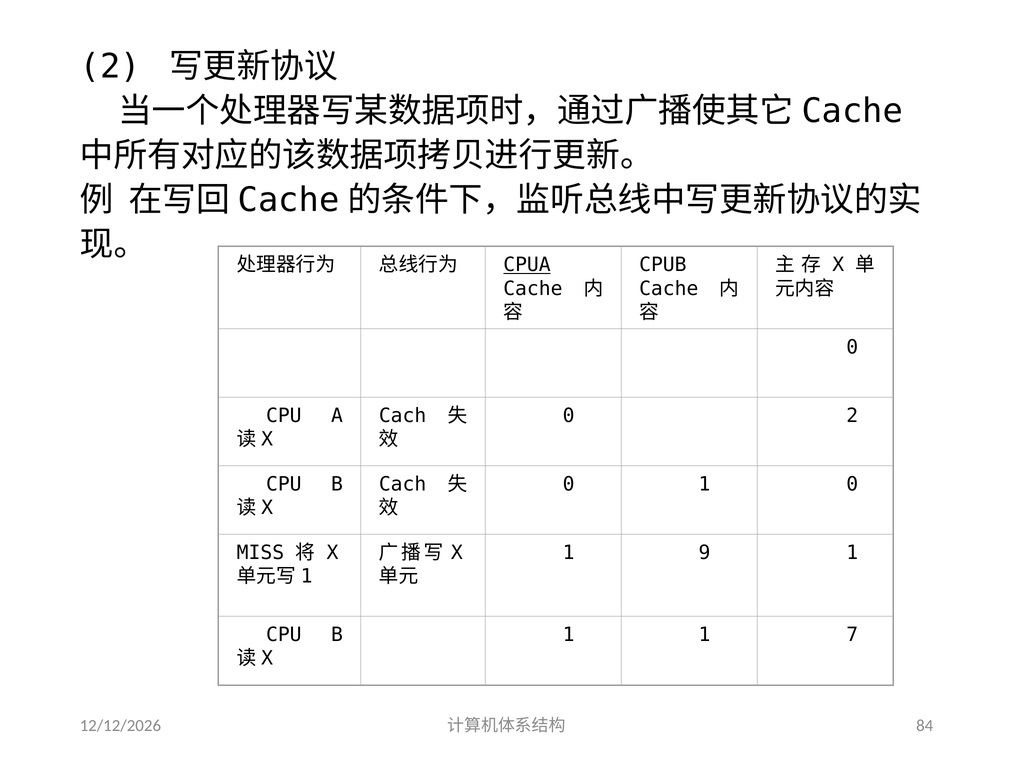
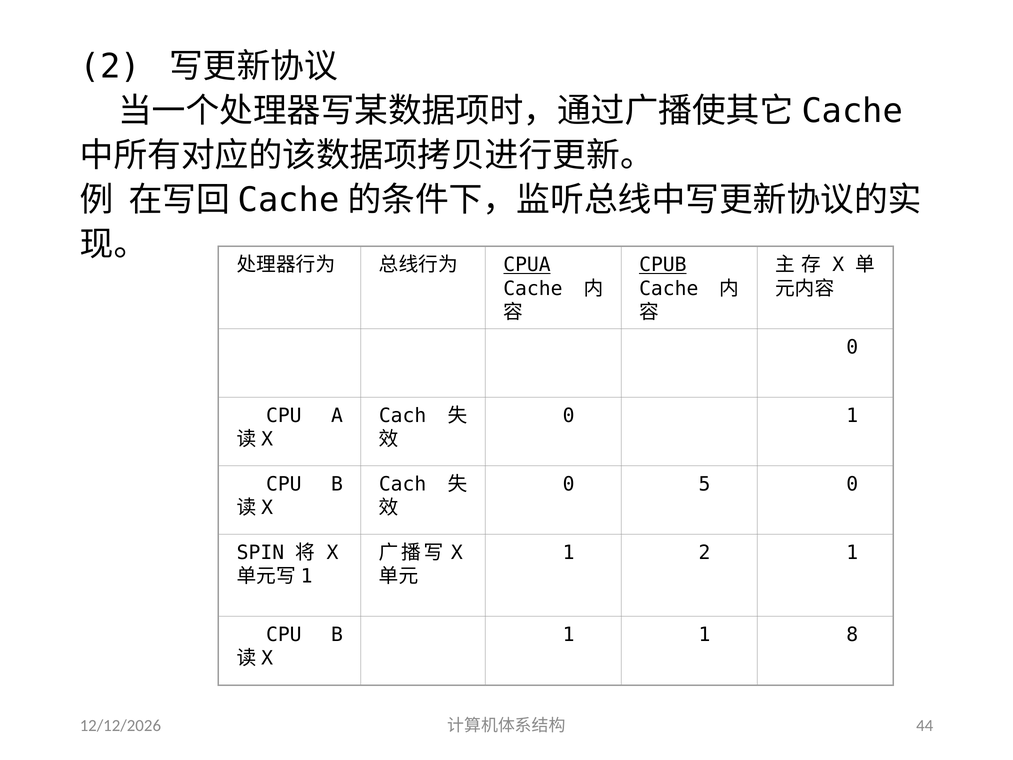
CPUB underline: none -> present (663, 265)
0 2: 2 -> 1 (852, 415)
0 1: 1 -> 5 (705, 484)
MISS: MISS -> SPIN (260, 552)
1 9: 9 -> 2 (705, 552)
7: 7 -> 8 (852, 634)
84: 84 -> 44 (925, 725)
